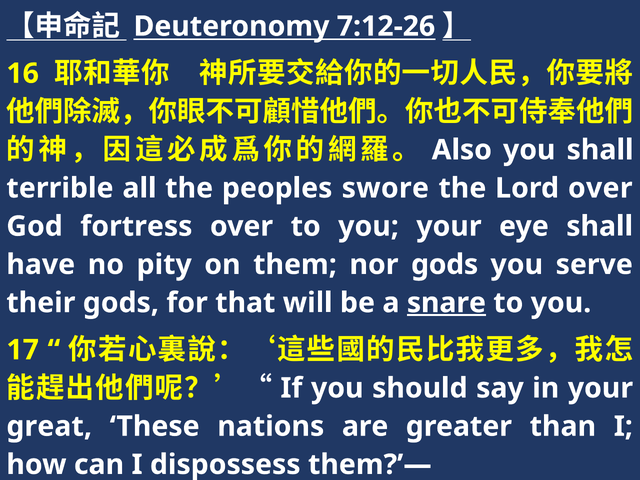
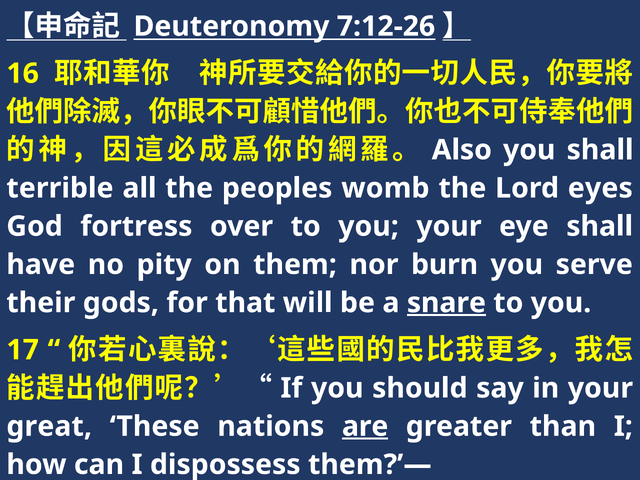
swore: swore -> womb (385, 188)
Lord over: over -> eyes (600, 188)
nor gods: gods -> burn (445, 265)
are underline: none -> present (365, 426)
